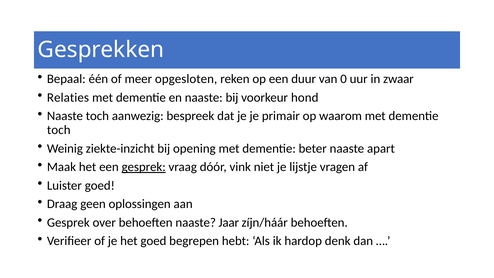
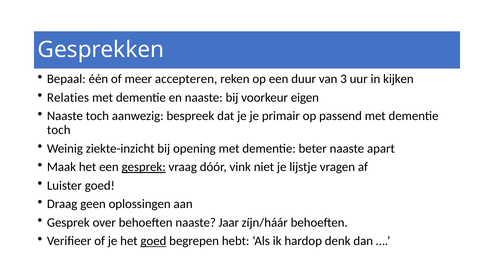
opgesloten: opgesloten -> accepteren (186, 79)
0: 0 -> 3 (344, 79)
zwaar: zwaar -> kijken (398, 79)
hond: hond -> eigen (305, 97)
waarom: waarom -> passend (341, 116)
goed underline: none -> present (153, 241)
